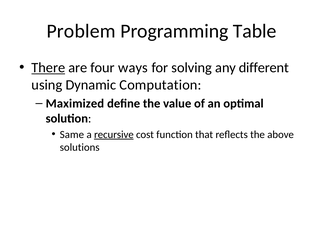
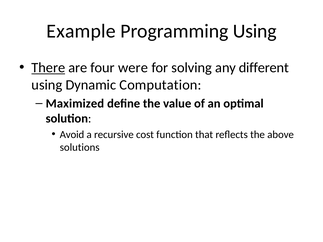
Problem: Problem -> Example (81, 31)
Programming Table: Table -> Using (255, 31)
ways: ways -> were (133, 68)
Same: Same -> Avoid (72, 135)
recursive underline: present -> none (114, 135)
